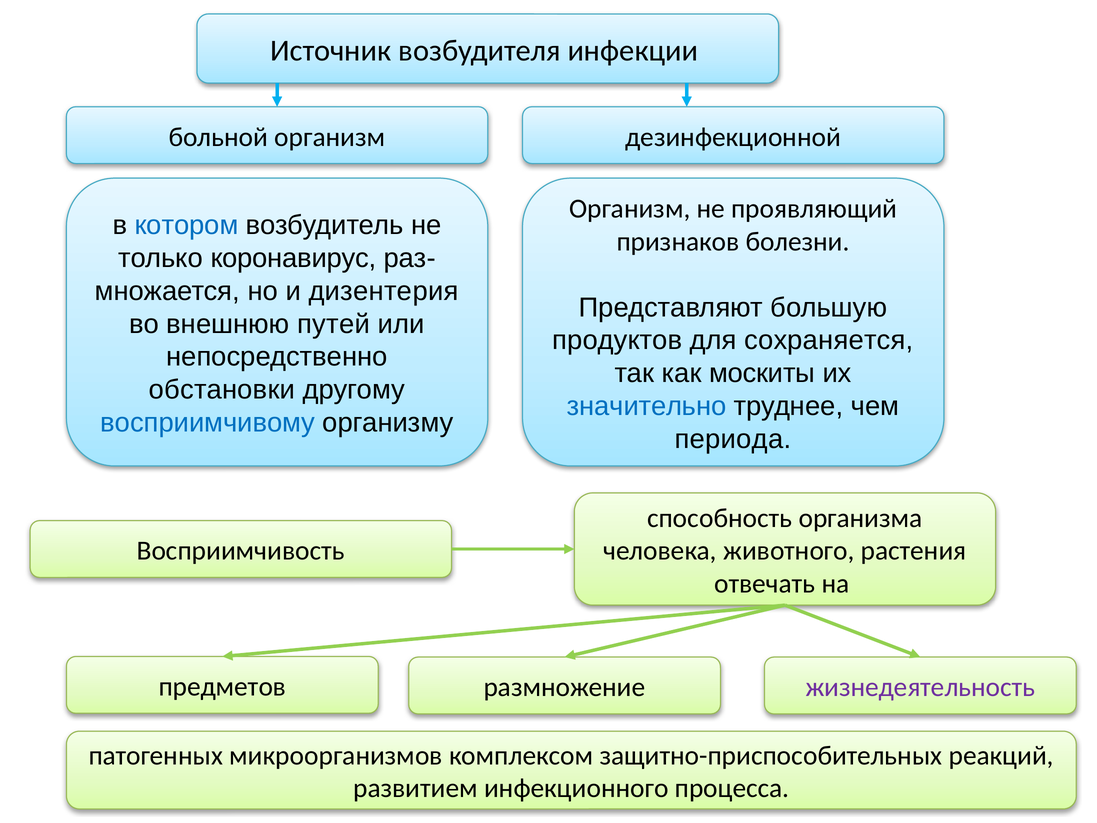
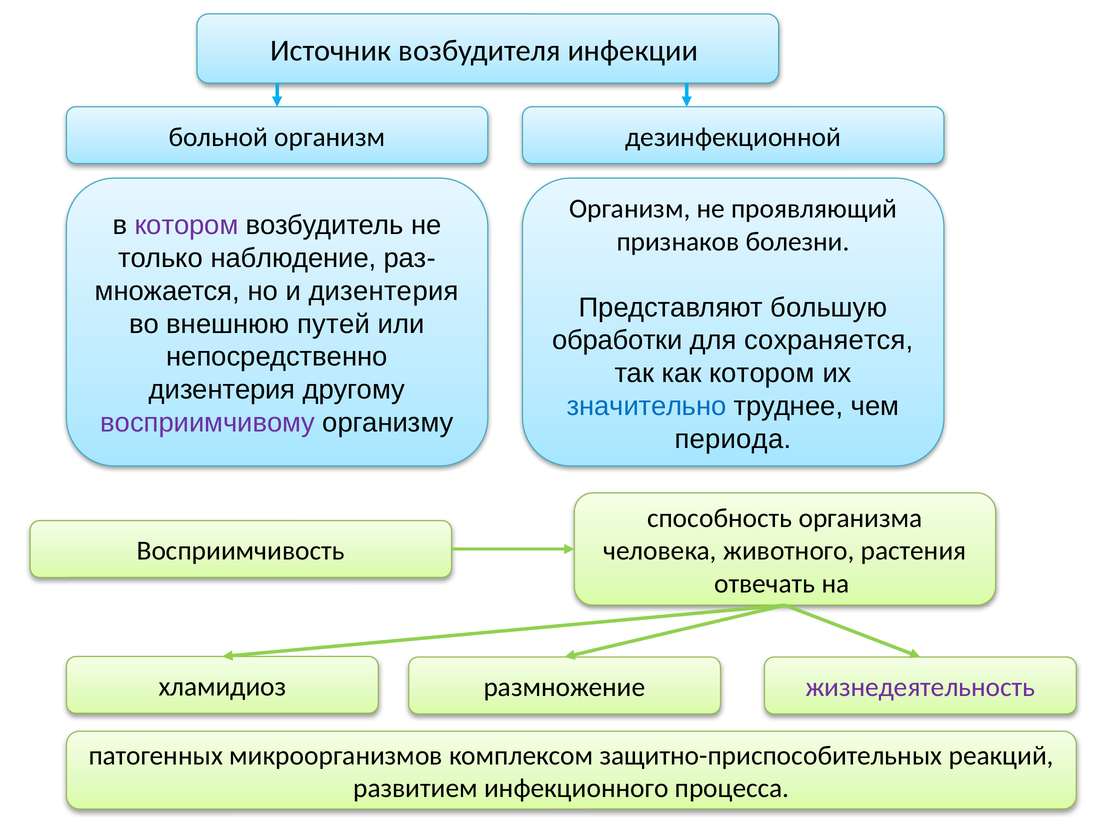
котором colour: blue -> purple (187, 225)
коронавирус: коронавирус -> наблюдение (293, 258)
продуктов: продуктов -> обработки (617, 340)
как москиты: москиты -> котором (762, 373)
обстановки: обстановки -> дизентерия (222, 390)
восприимчивому colour: blue -> purple (208, 423)
предметов: предметов -> хламидиоз (222, 687)
